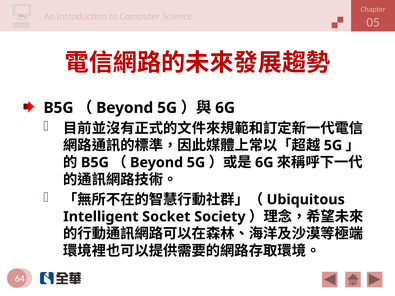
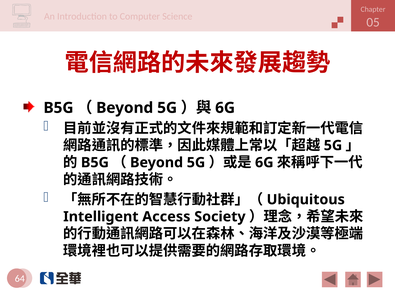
Socket: Socket -> Access (166, 217)
